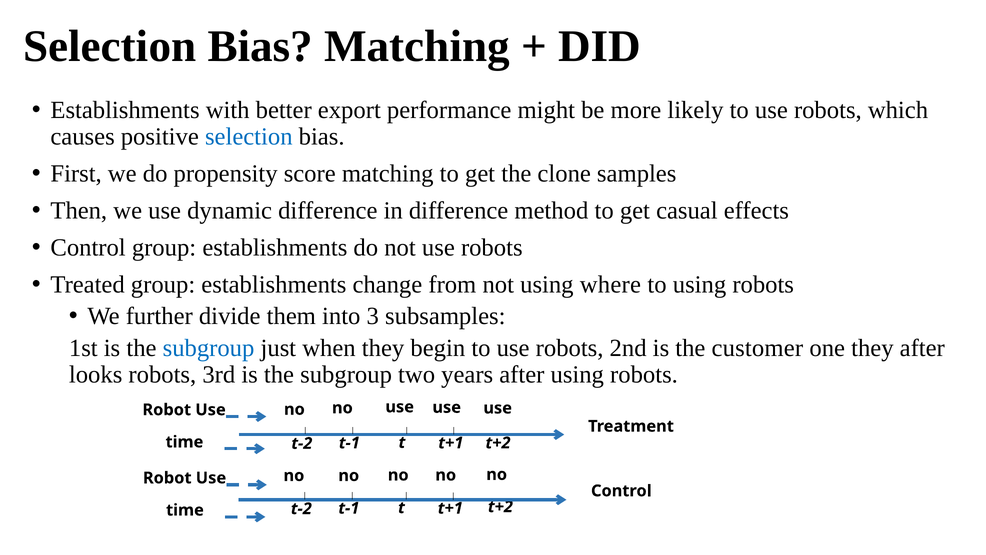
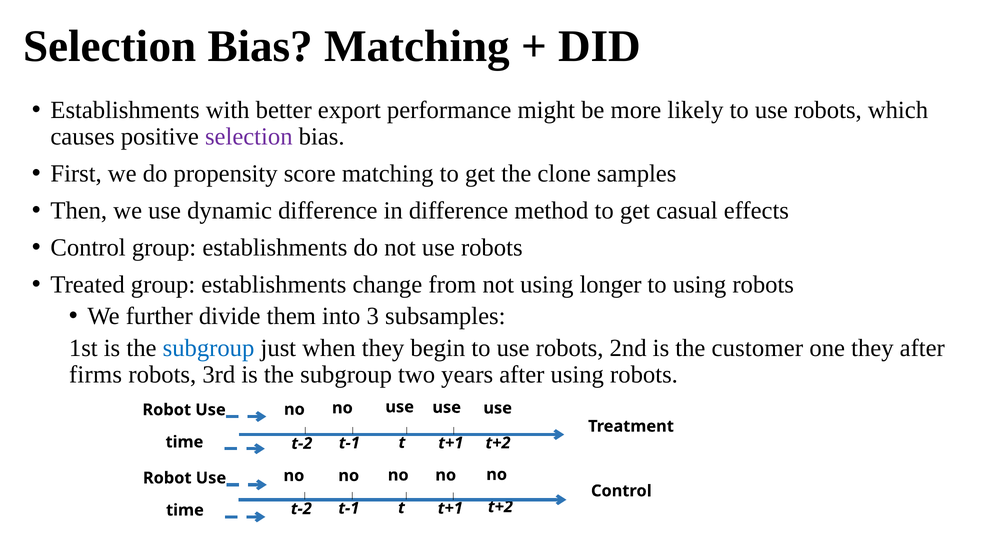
selection colour: blue -> purple (249, 137)
where: where -> longer (611, 284)
looks: looks -> firms (96, 374)
